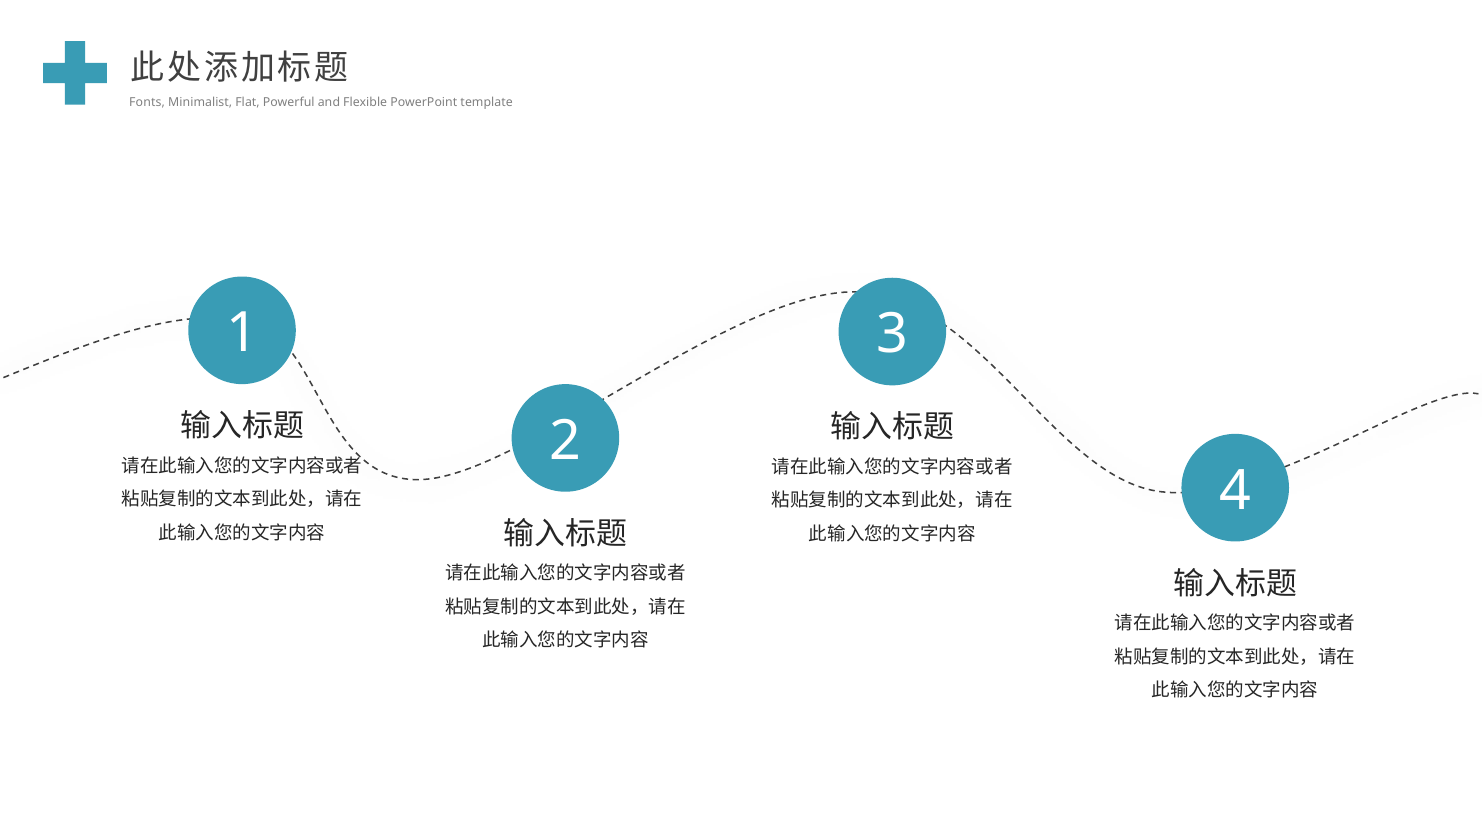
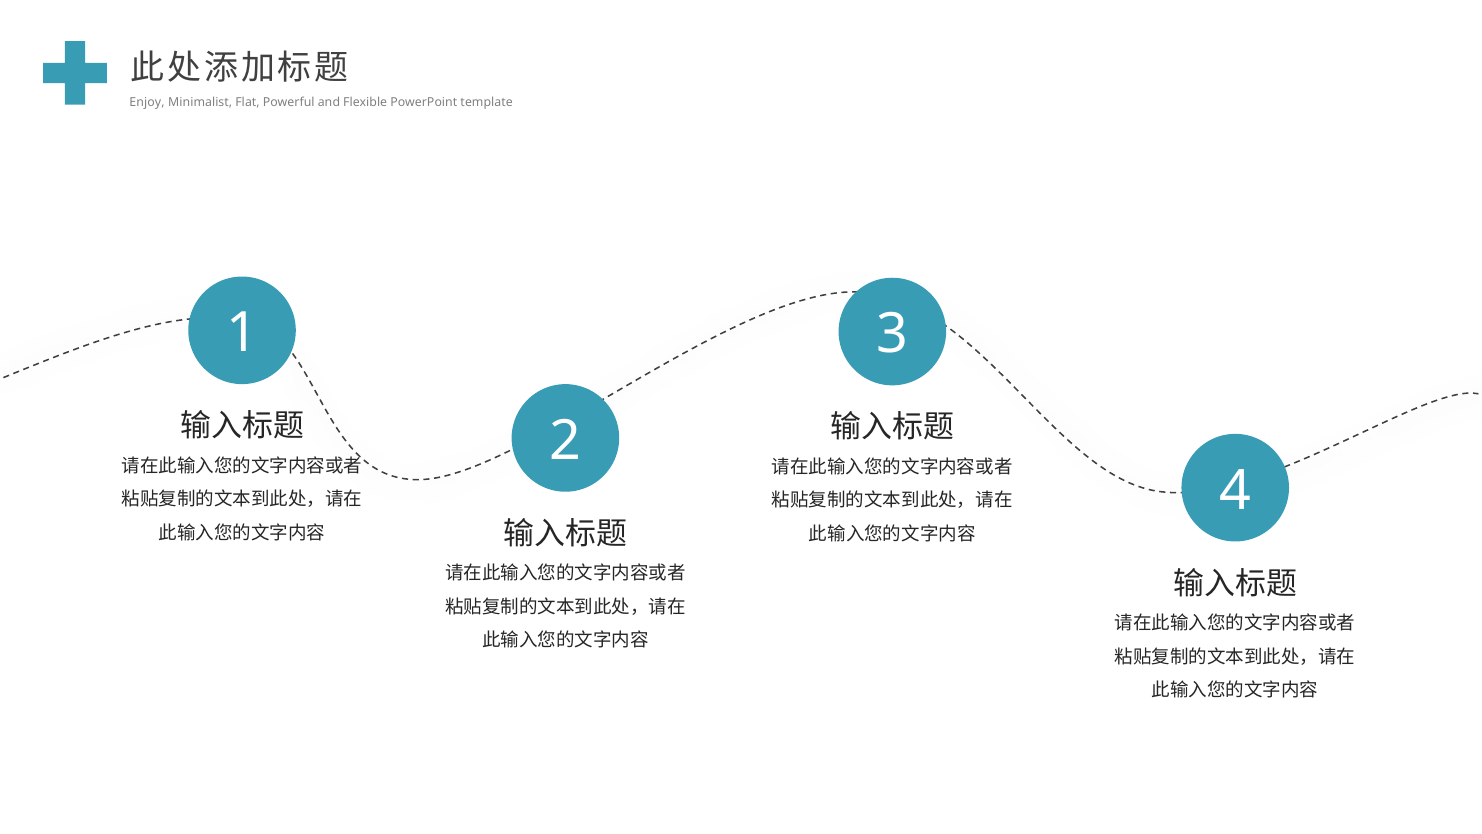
Fonts: Fonts -> Enjoy (147, 102)
